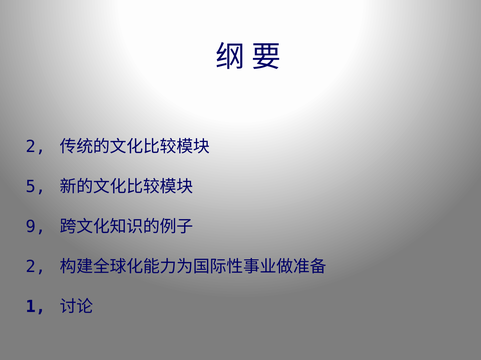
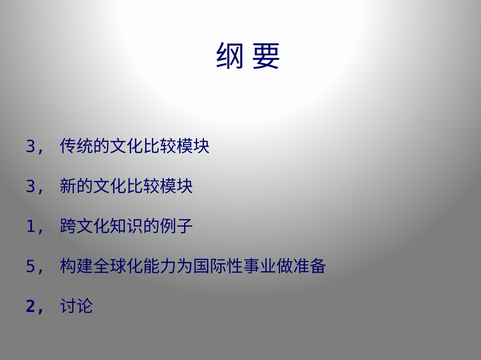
2: 2 -> 3 (36, 147)
5: 5 -> 3 (36, 187)
9: 9 -> 1 (36, 227)
2: 2 -> 5 (36, 267)
1: 1 -> 2 (36, 307)
